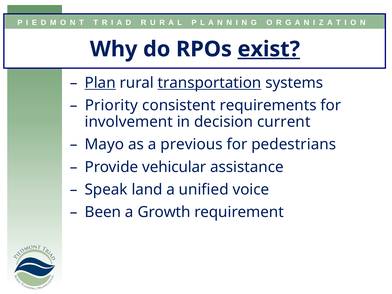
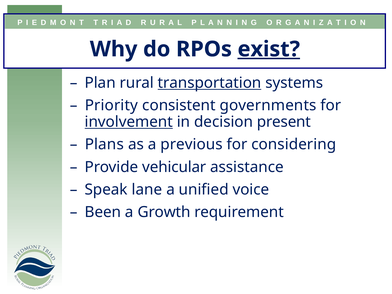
Plan underline: present -> none (100, 83)
requirements: requirements -> governments (268, 105)
involvement underline: none -> present (129, 122)
current: current -> present (284, 122)
Mayo: Mayo -> Plans (104, 144)
pedestrians: pedestrians -> considering (294, 144)
land: land -> lane (147, 190)
